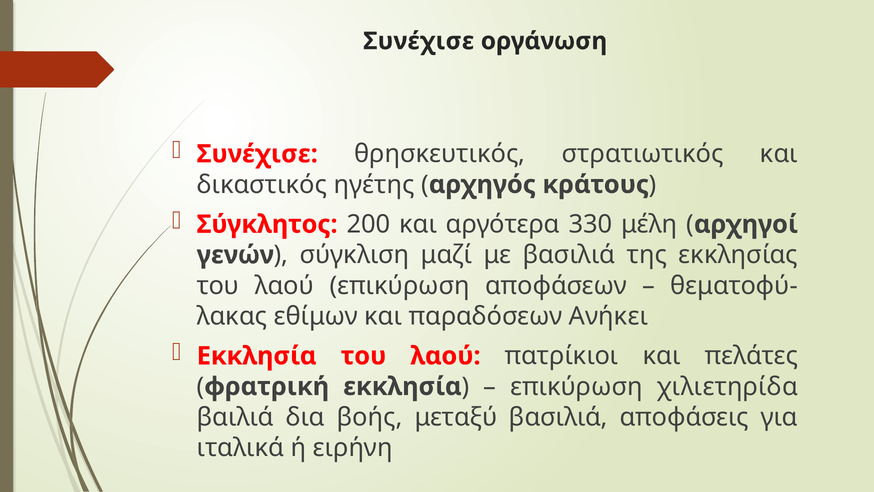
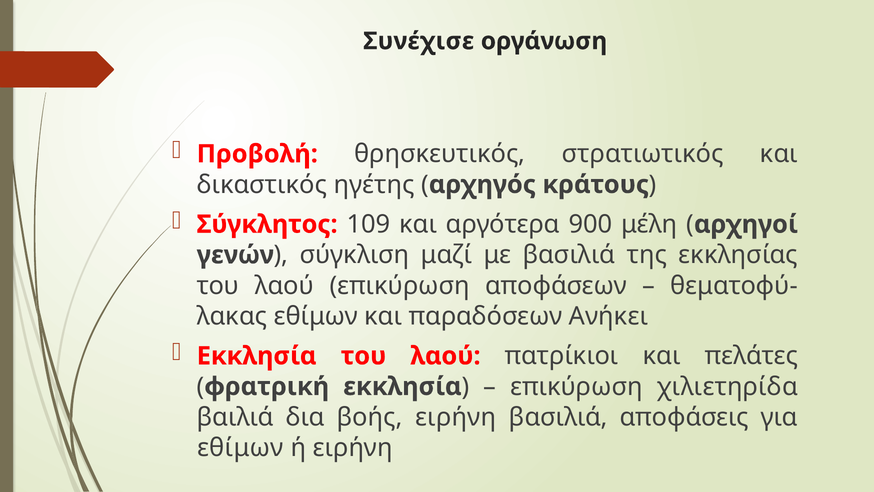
Συνέχισε: Συνέχισε -> Προβολή (257, 154)
200: 200 -> 109 (368, 224)
330: 330 -> 900 (590, 224)
βοής μεταξύ: μεταξύ -> ειρήνη (456, 417)
ιταλικά: ιταλικά -> εθίμων (240, 448)
